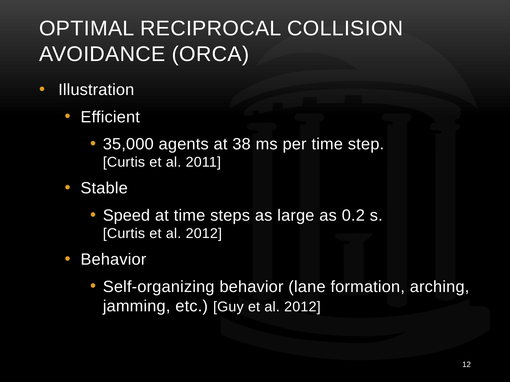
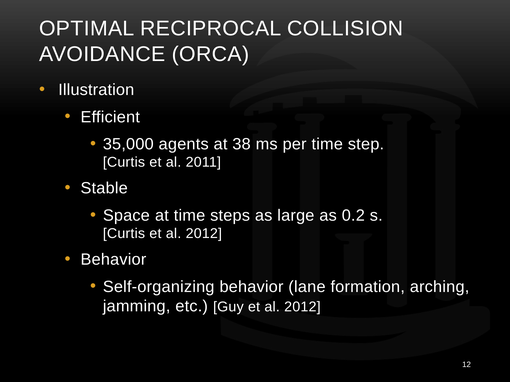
Speed: Speed -> Space (126, 216)
